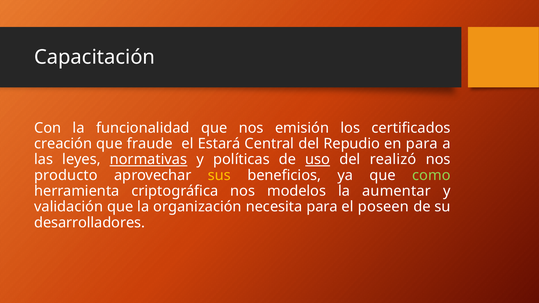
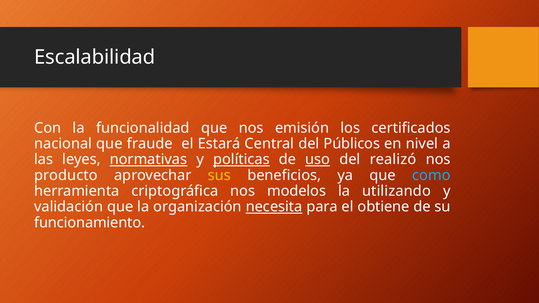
Capacitación: Capacitación -> Escalabilidad (95, 57)
creación: creación -> nacional (63, 144)
Repudio: Repudio -> Públicos (352, 144)
en para: para -> nivel (422, 144)
políticas underline: none -> present (241, 160)
como colour: light green -> light blue (431, 175)
aumentar: aumentar -> utilizando (396, 191)
necesita underline: none -> present (274, 207)
poseen: poseen -> obtiene (384, 207)
desarrolladores: desarrolladores -> funcionamiento (90, 223)
